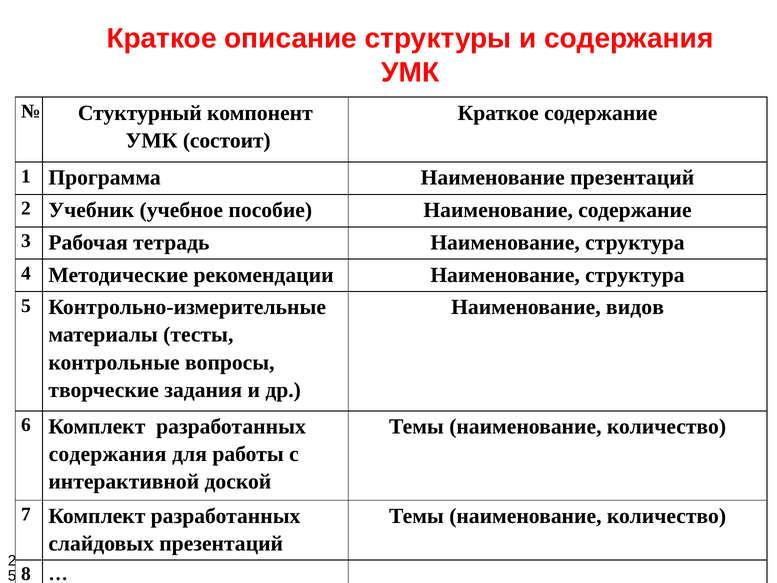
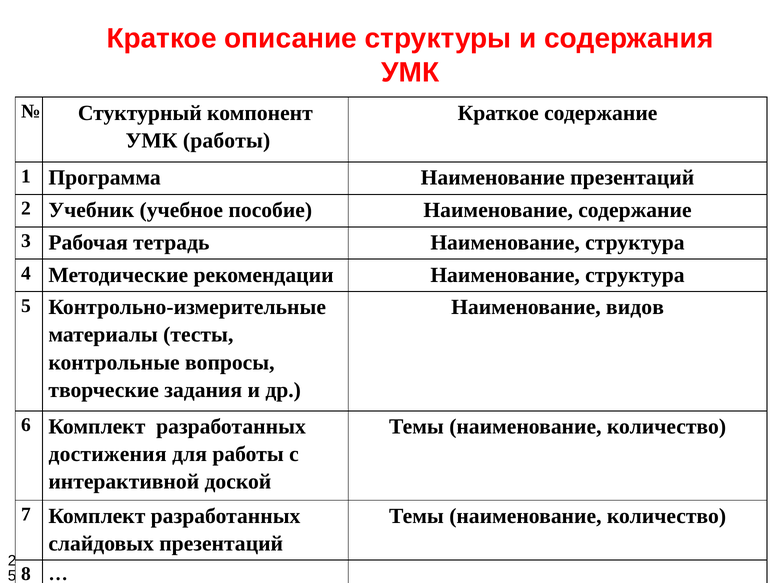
УМК состоит: состоит -> работы (227, 140)
содержания: содержания -> достижения (108, 454)
